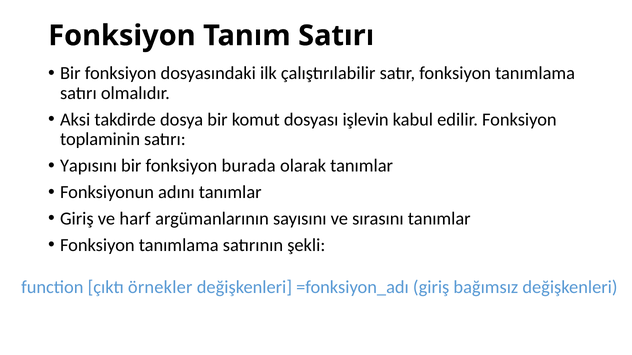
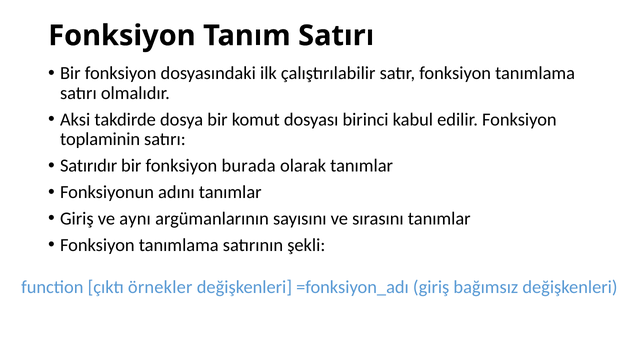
işlevin: işlevin -> birinci (366, 120)
Yapısını: Yapısını -> Satırıdır (89, 166)
harf: harf -> aynı (135, 219)
